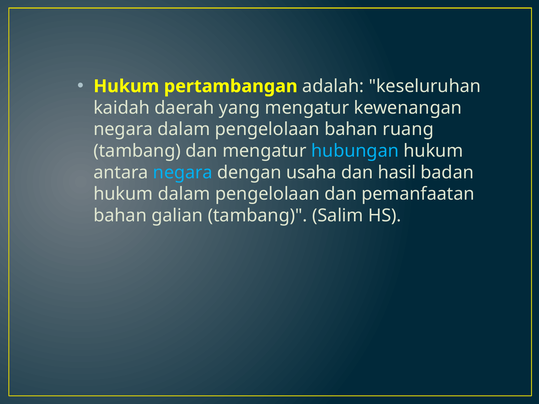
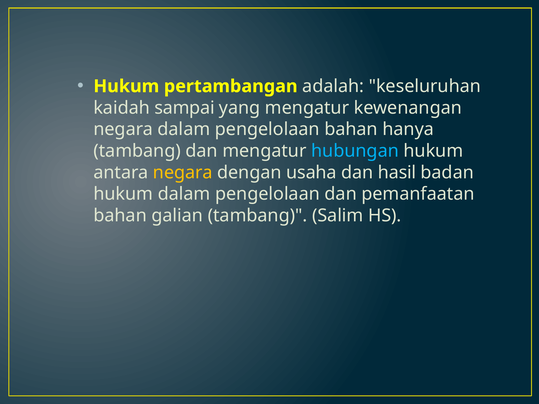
daerah: daerah -> sampai (185, 108)
ruang: ruang -> hanya (408, 129)
negara colour: light blue -> yellow (183, 173)
